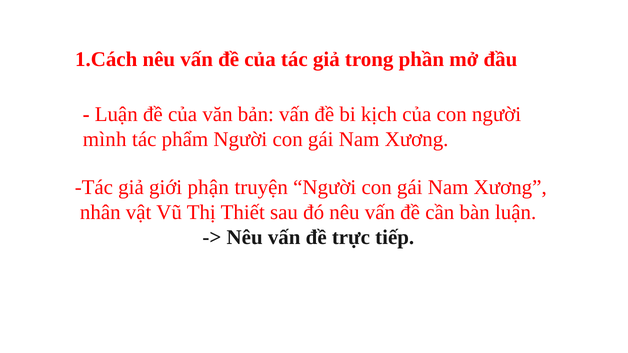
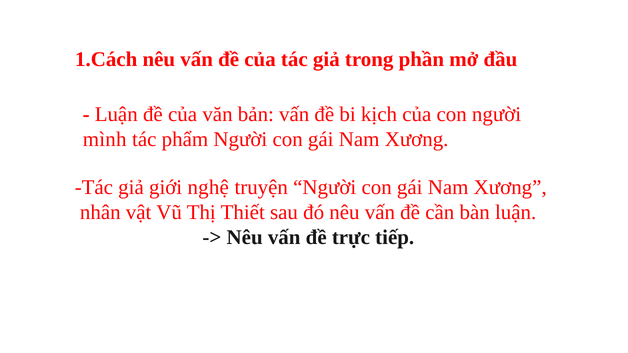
phận: phận -> nghệ (208, 187)
